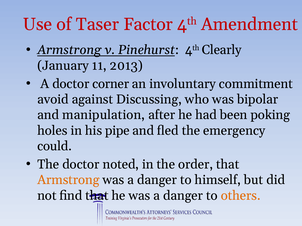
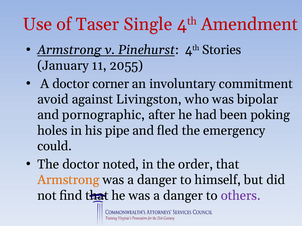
Factor: Factor -> Single (148, 24)
Clearly: Clearly -> Stories (222, 50)
2013: 2013 -> 2055 (126, 66)
Discussing: Discussing -> Livingston (149, 100)
manipulation: manipulation -> pornographic (104, 115)
others colour: orange -> purple (241, 196)
